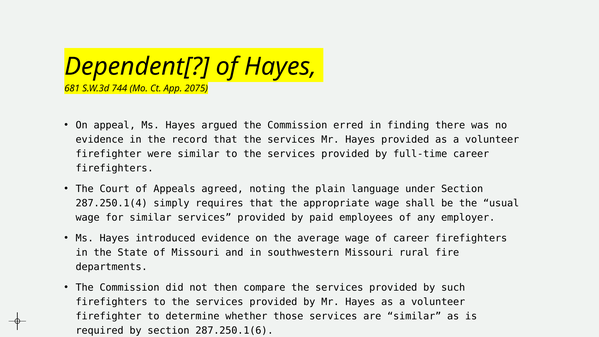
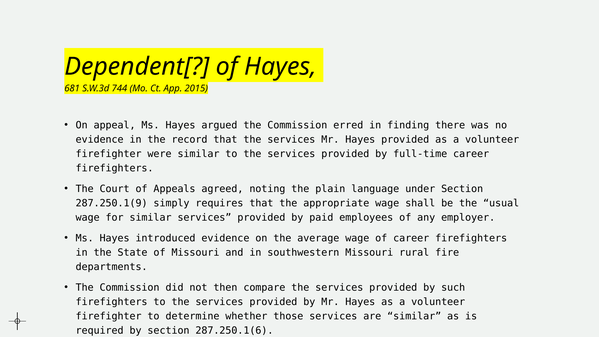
2075: 2075 -> 2015 (196, 88)
287.250.1(4: 287.250.1(4 -> 287.250.1(9 (112, 203)
